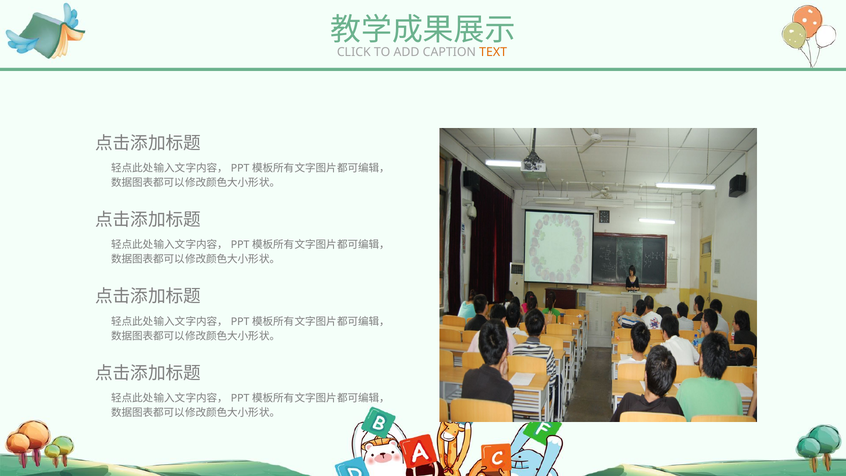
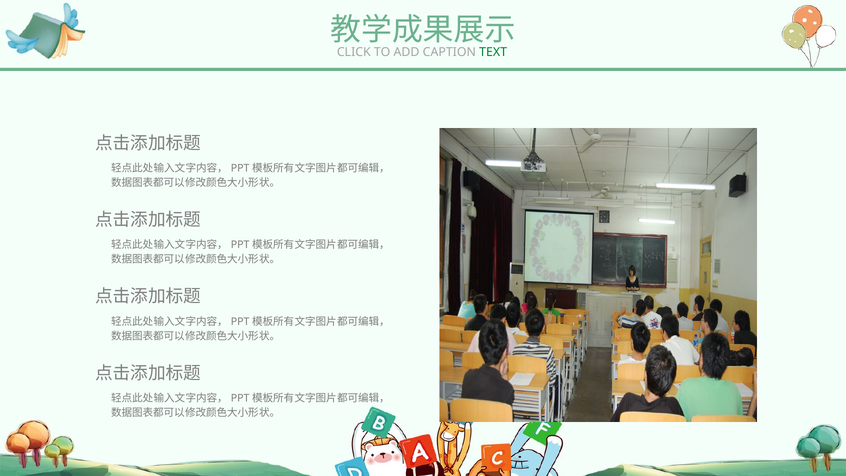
TEXT colour: orange -> green (493, 52)
